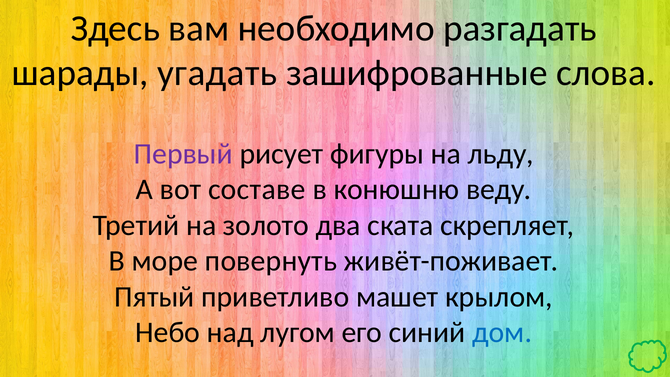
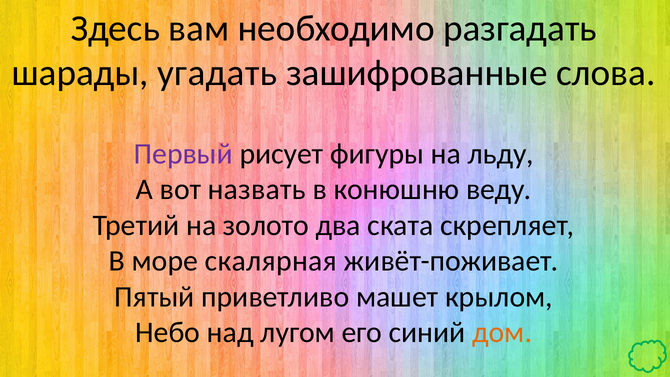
составе: составе -> назвать (257, 189)
повернуть: повернуть -> скалярная (271, 261)
дом colour: blue -> orange (502, 332)
